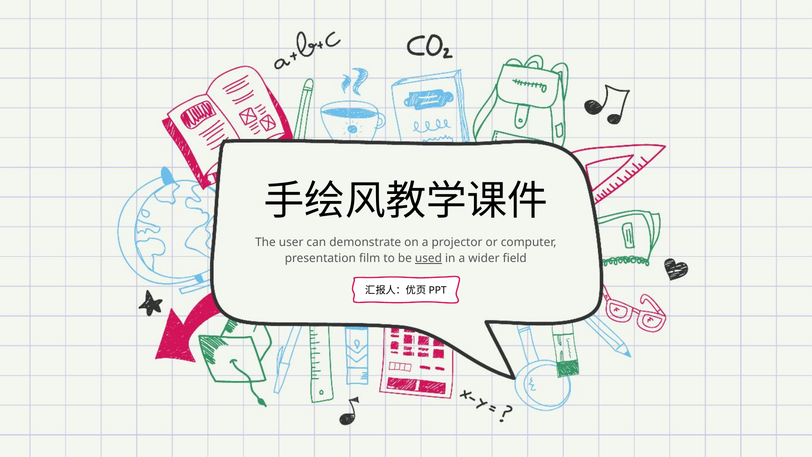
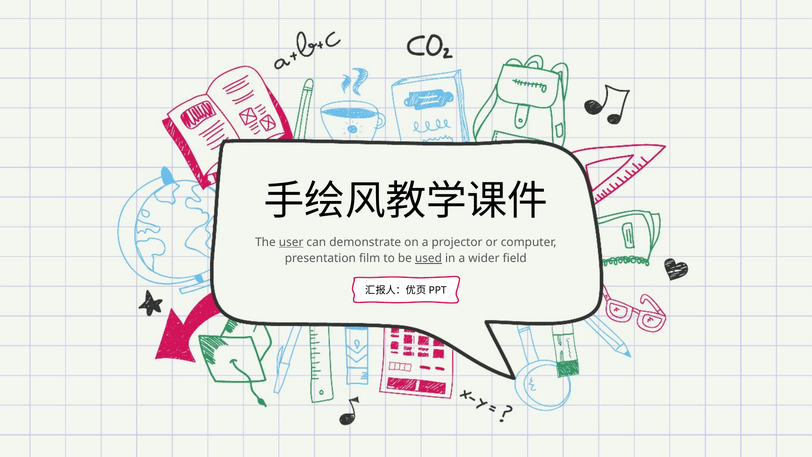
user underline: none -> present (291, 242)
